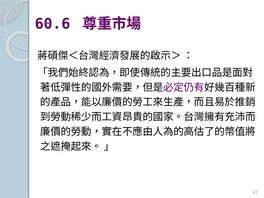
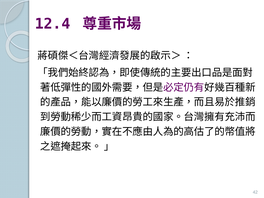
60.6: 60.6 -> 12.4 (53, 24)
